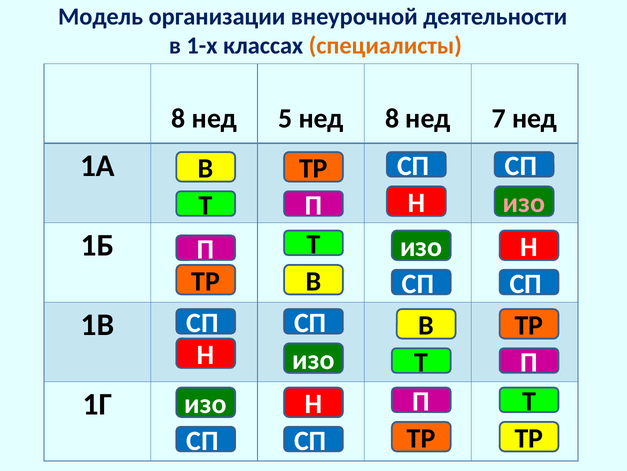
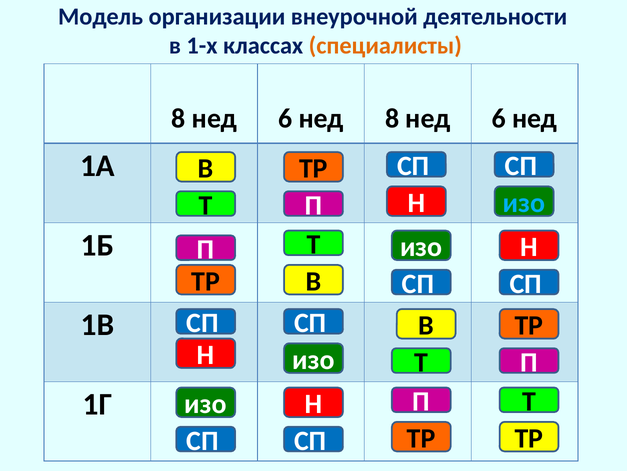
5: 5 -> 6 (285, 118)
нед 8 нед 7: 7 -> 6 (499, 118)
изо colour: pink -> light blue (524, 203)
